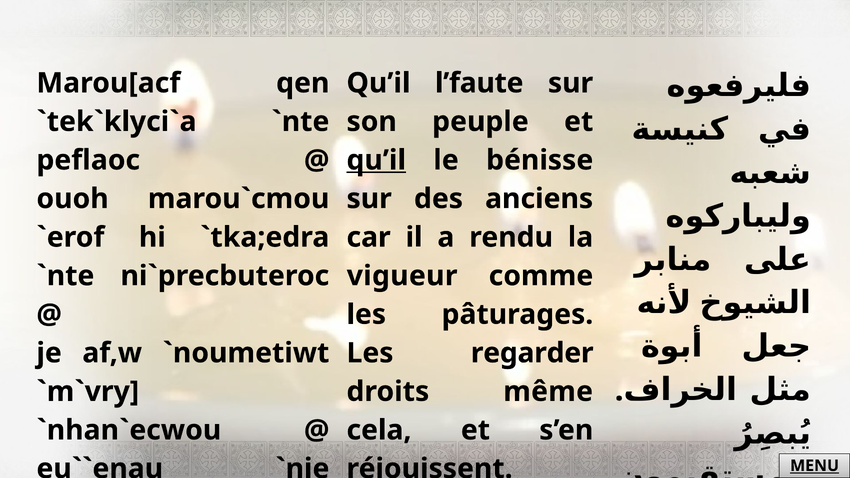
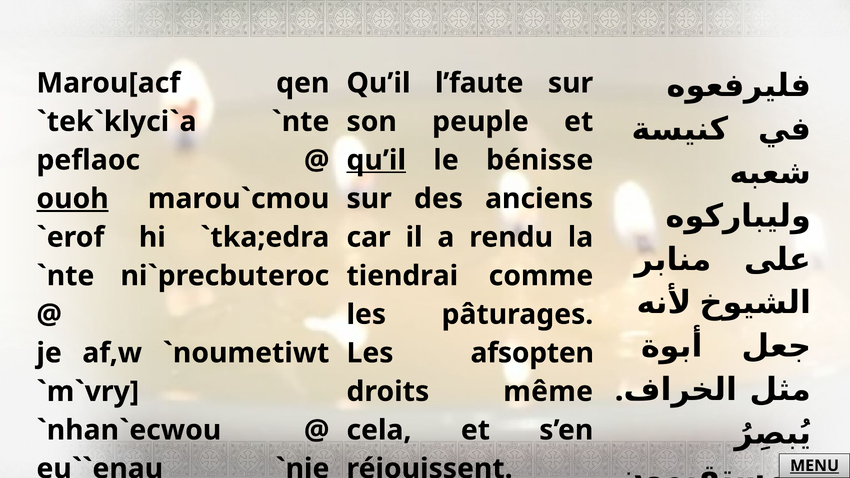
ouoh underline: none -> present (73, 199)
vigueur: vigueur -> tiendrai (402, 276)
regarder: regarder -> afsopten (532, 353)
